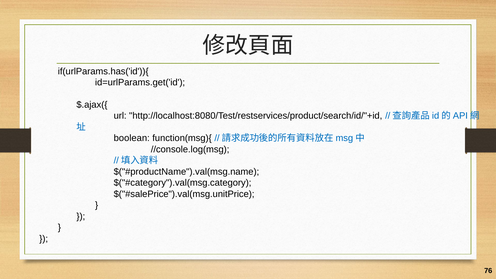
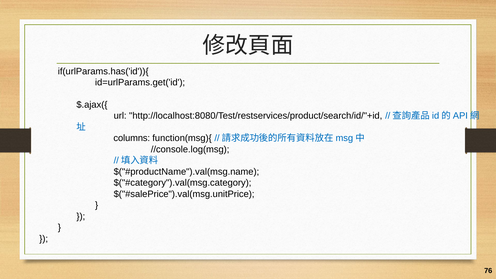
boolean: boolean -> columns (132, 138)
